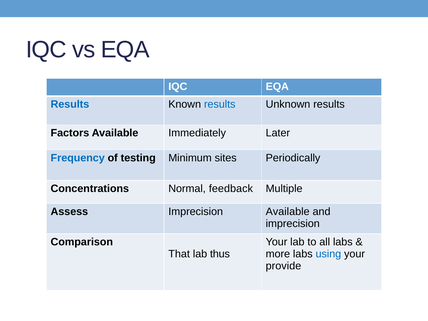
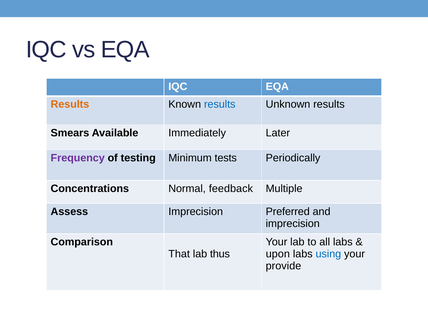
Results colour: blue -> orange (70, 104)
Factors: Factors -> Smears (70, 133)
Frequency colour: blue -> purple (78, 158)
sites: sites -> tests (226, 158)
Imprecision Available: Available -> Preferred (288, 212)
more: more -> upon (278, 254)
